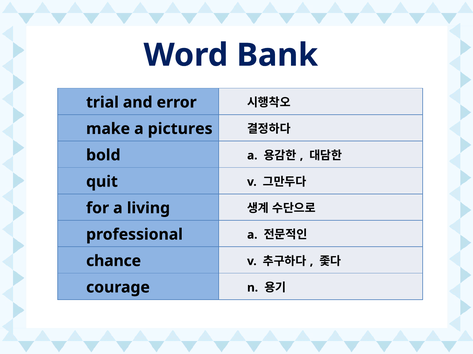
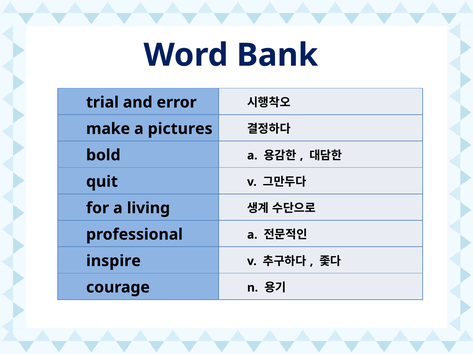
chance: chance -> inspire (113, 261)
